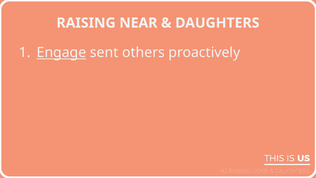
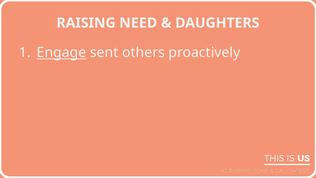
NEAR: NEAR -> NEED (138, 23)
